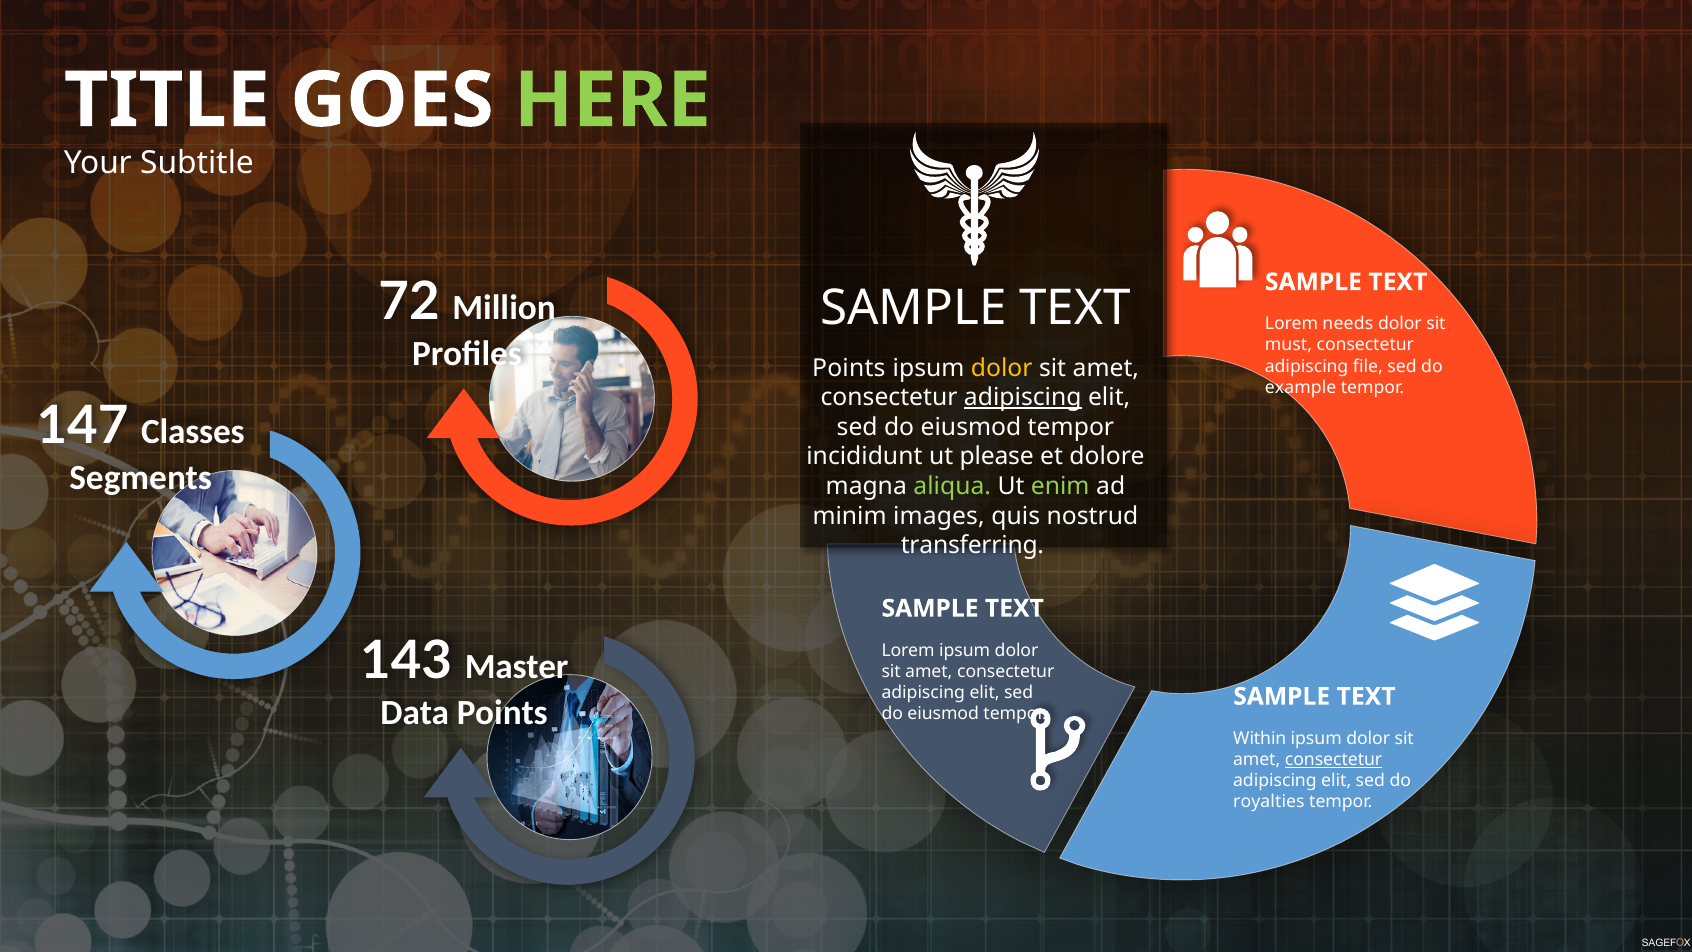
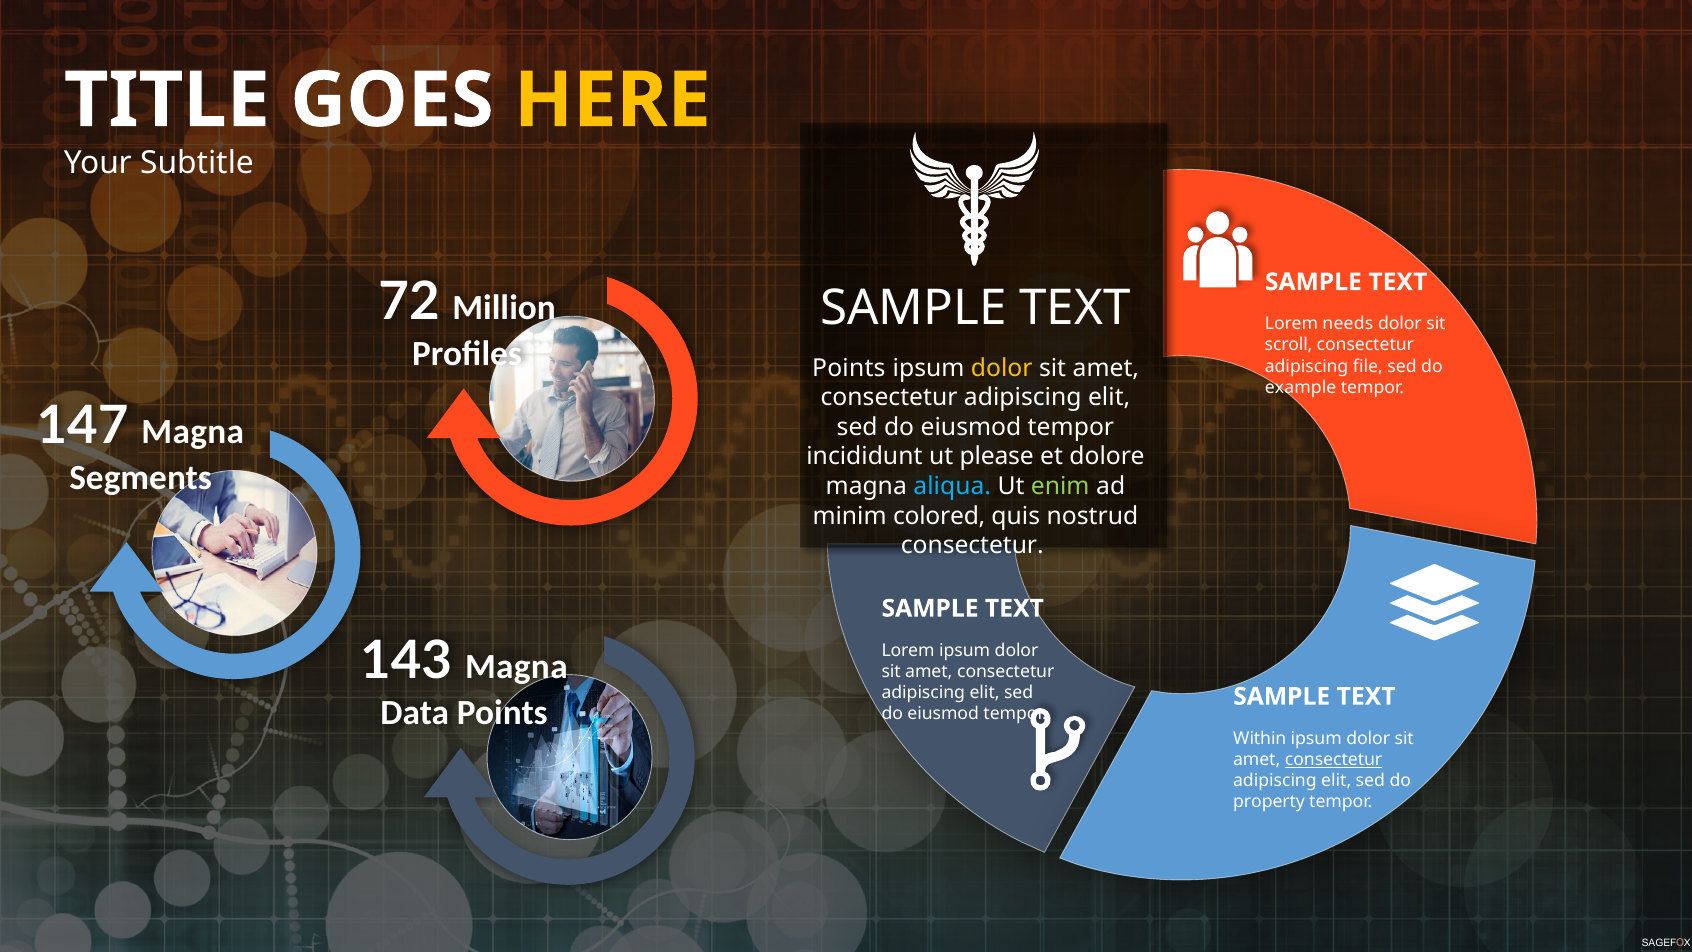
HERE colour: light green -> yellow (612, 100)
must: must -> scroll (1289, 345)
adipiscing underline: present -> none (1023, 397)
147 Classes: Classes -> Magna (193, 432)
aliqua colour: light green -> light blue (952, 486)
images: images -> colored (939, 516)
transferring: transferring -> consectetur (972, 546)
Master: Master -> Magna (516, 667)
royalties: royalties -> property (1269, 802)
